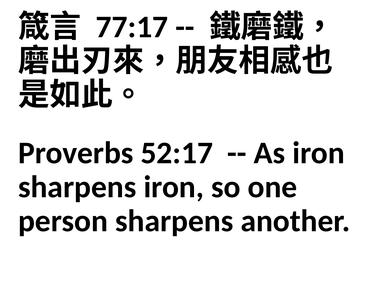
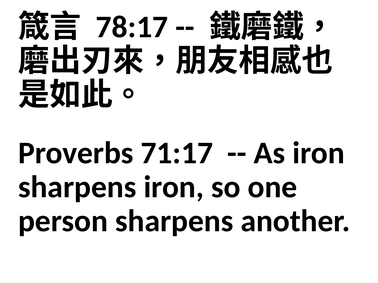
77:17: 77:17 -> 78:17 (132, 27)
52:17: 52:17 -> 71:17 (177, 153)
